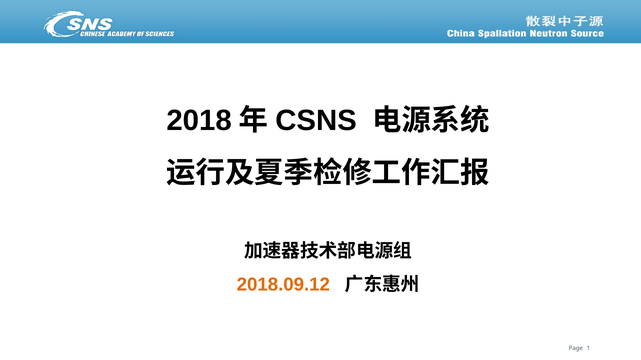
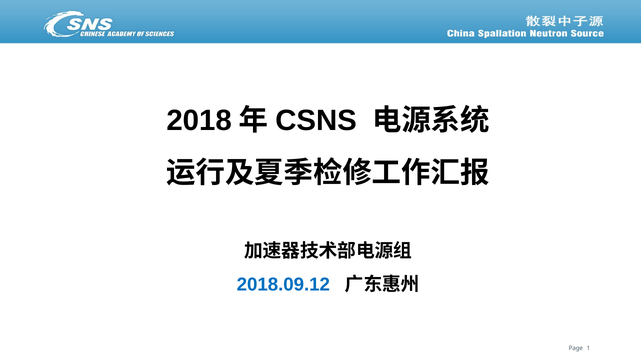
2018.09.12 colour: orange -> blue (283, 285)
